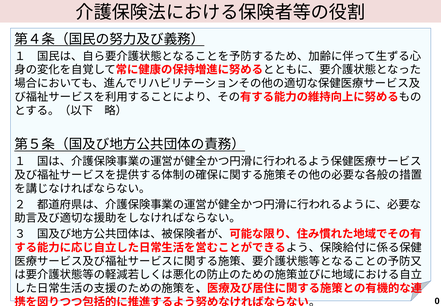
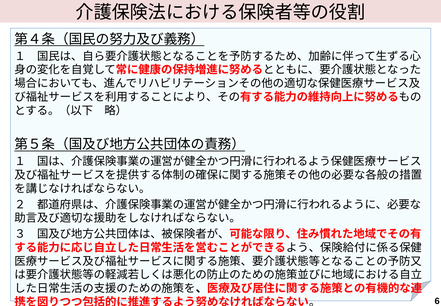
0: 0 -> 6 (437, 300)
